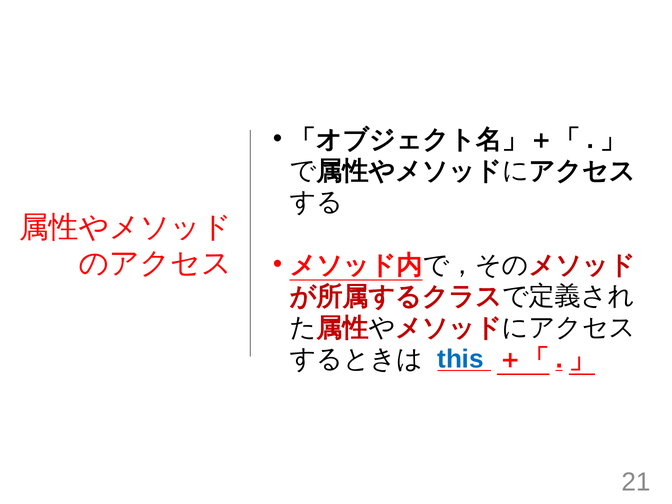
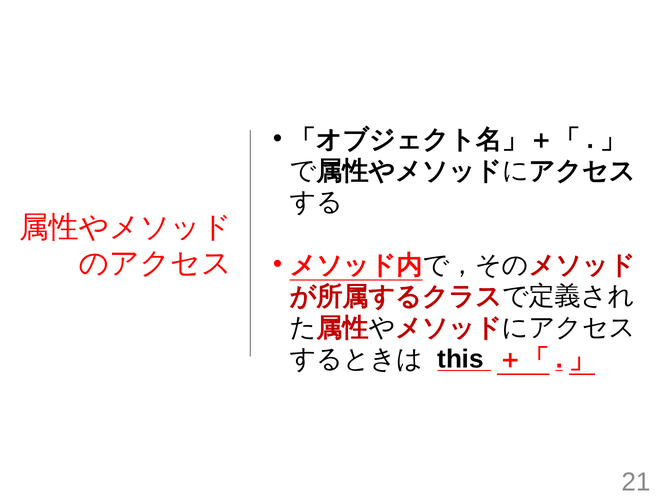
this colour: blue -> black (460, 359)
